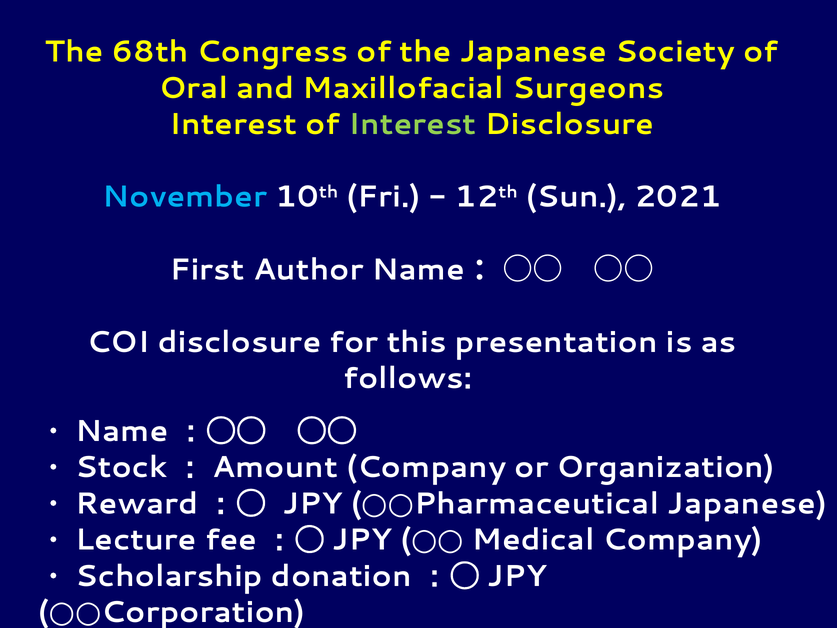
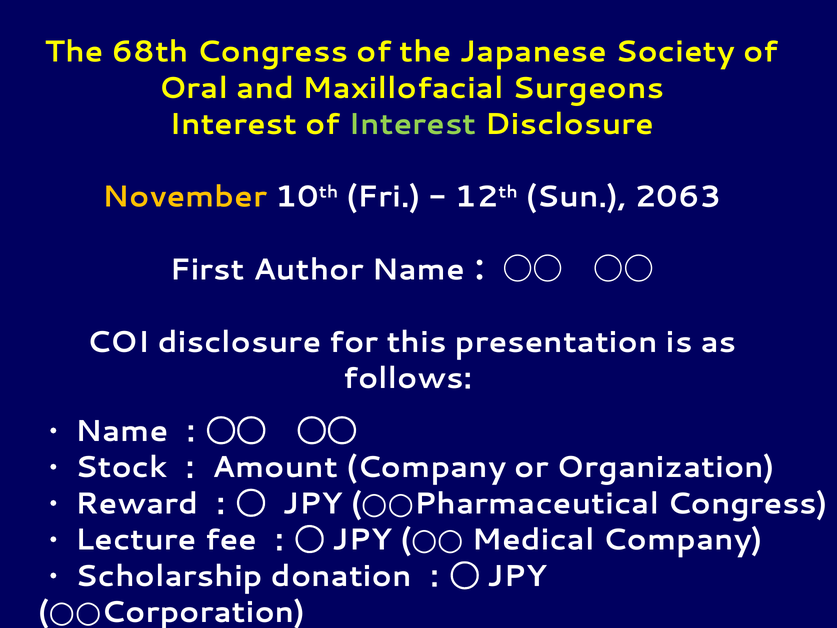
November colour: light blue -> yellow (185, 197)
2021: 2021 -> 2063 (678, 197)
Japanese: Japanese -> Congress (747, 503)
